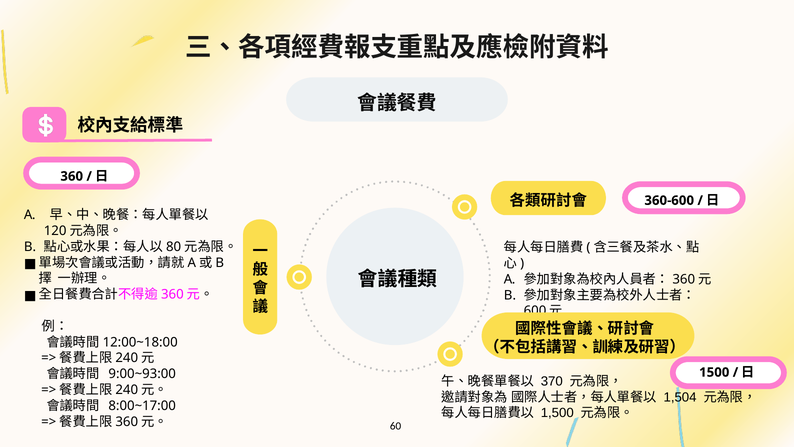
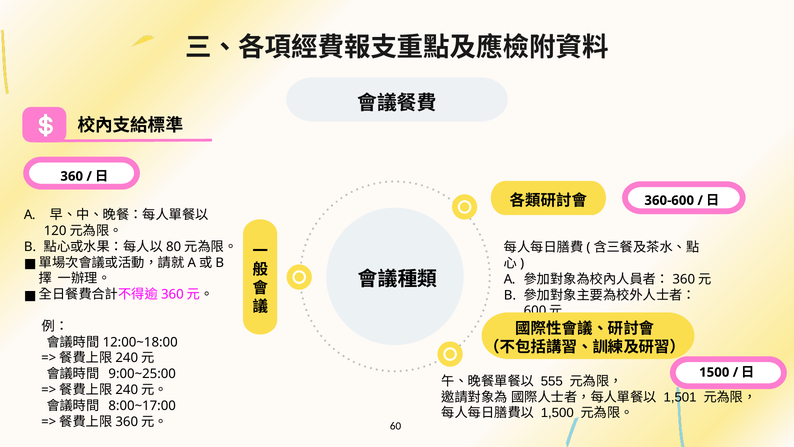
9:00~93:00: 9:00~93:00 -> 9:00~25:00 (142, 374)
370: 370 -> 555 (552, 381)
1,504: 1,504 -> 1,501 (680, 397)
